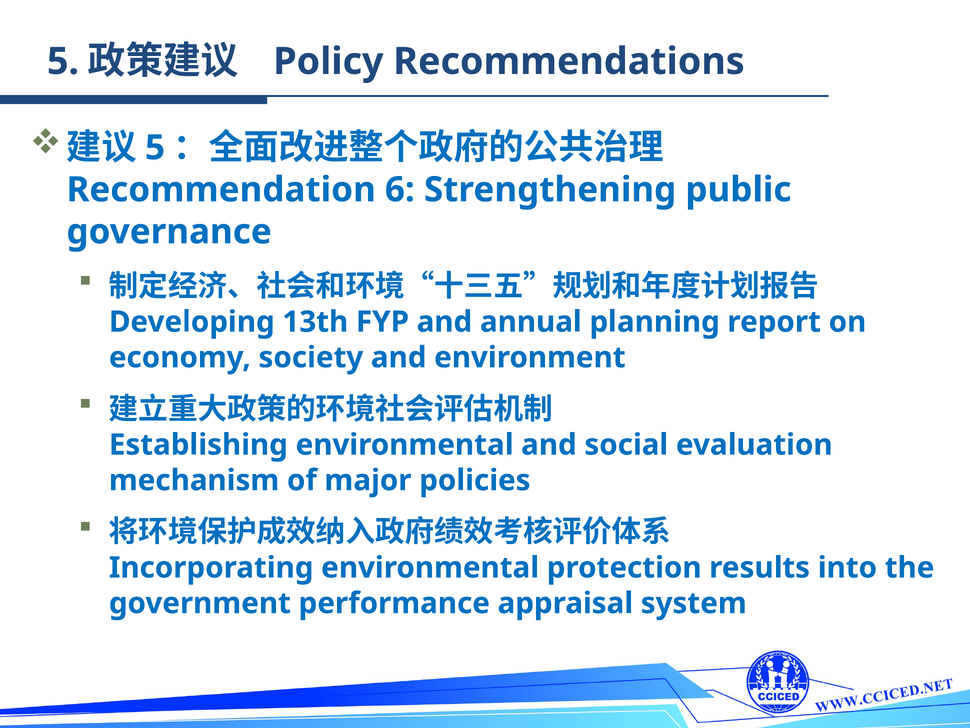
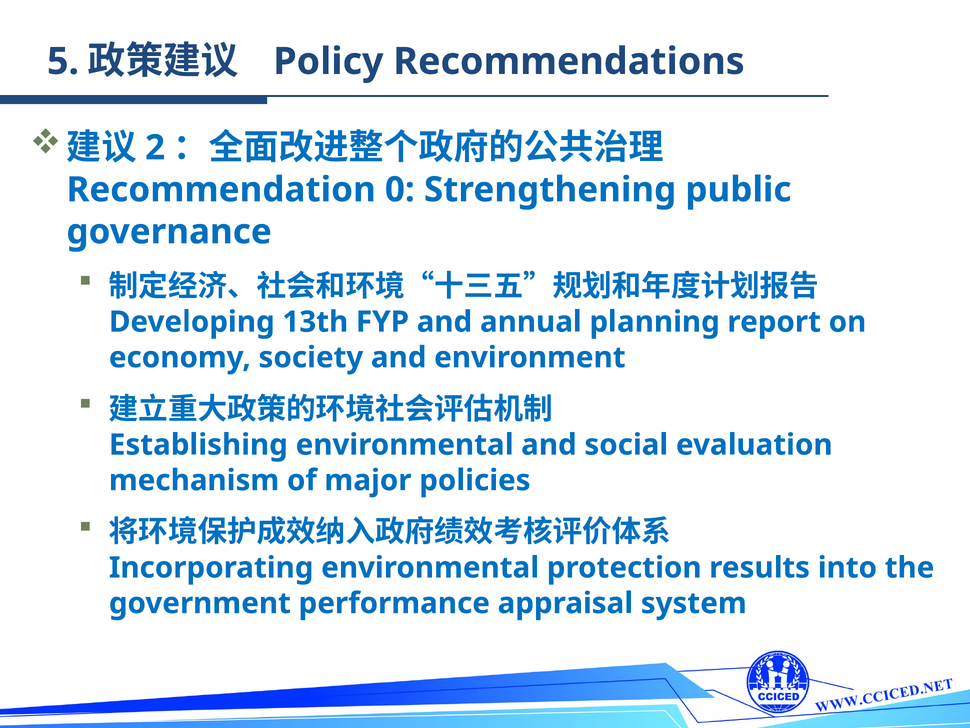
5: 5 -> 2 (155, 148)
6: 6 -> 0 (400, 190)
